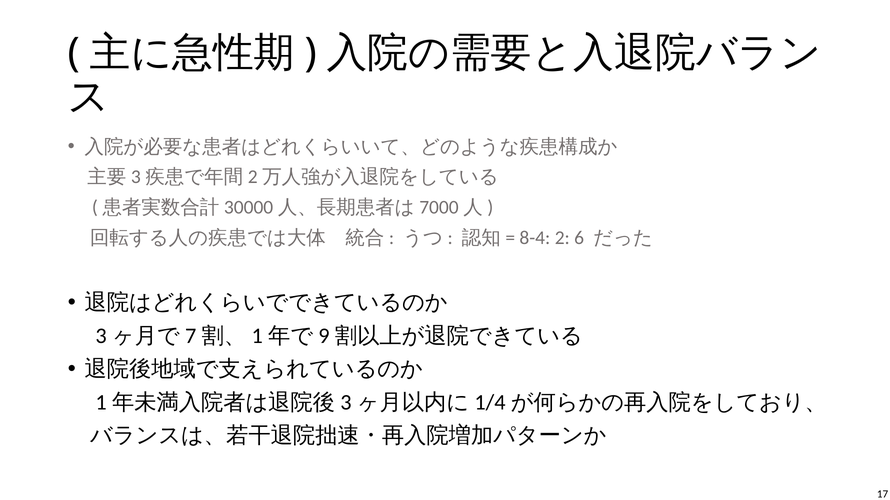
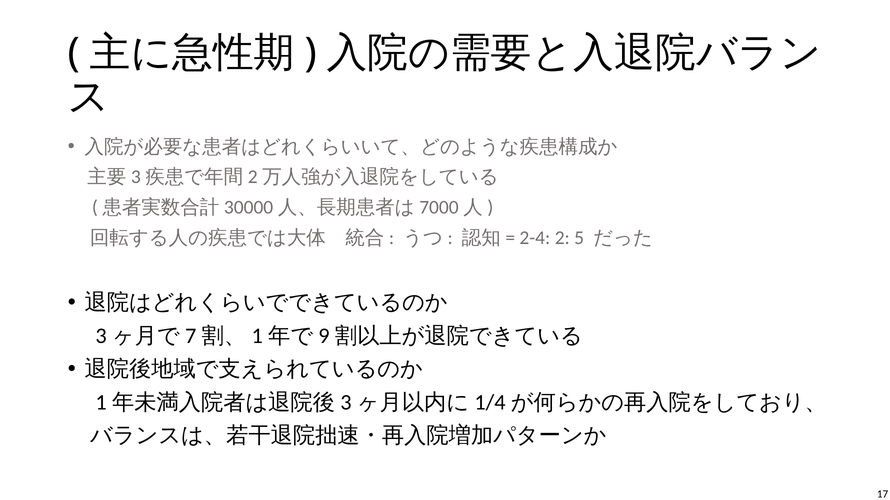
8-4: 8-4 -> 2-4 (535, 238)
6: 6 -> 5 (579, 238)
